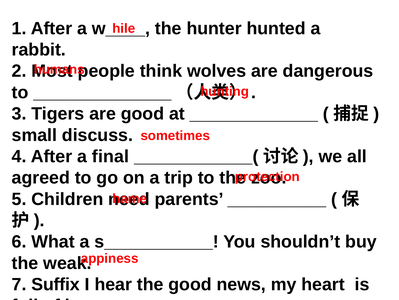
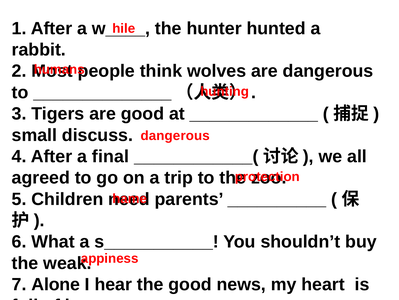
sometimes: sometimes -> dangerous (175, 135)
Suffix: Suffix -> Alone (56, 284)
